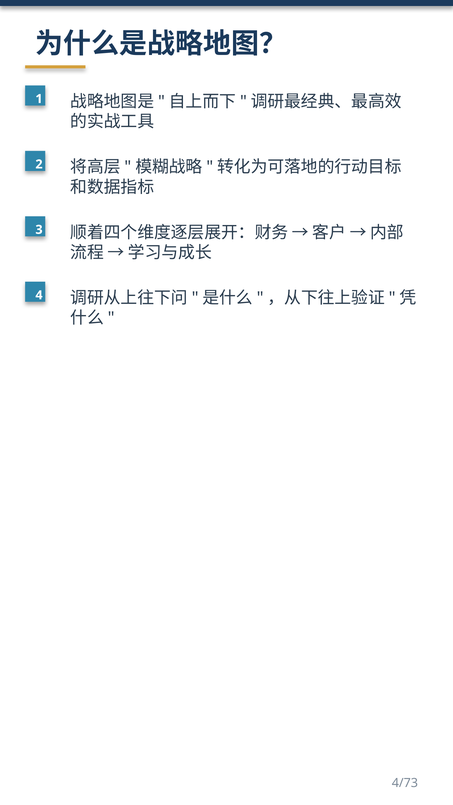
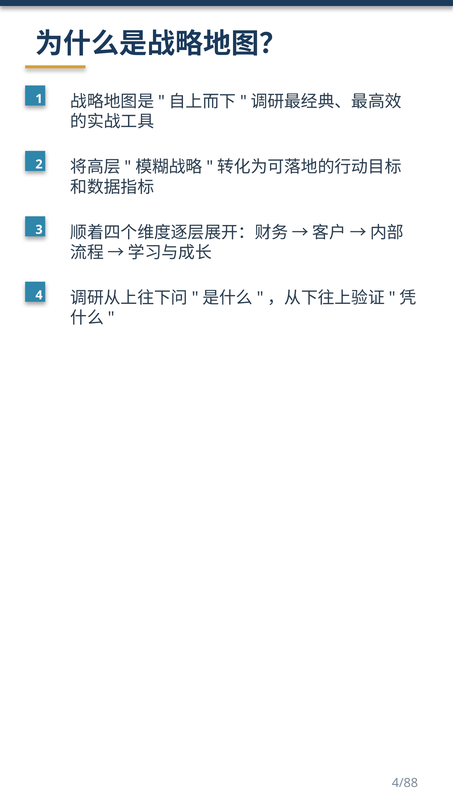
4/73: 4/73 -> 4/88 (405, 783)
